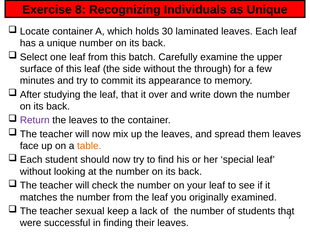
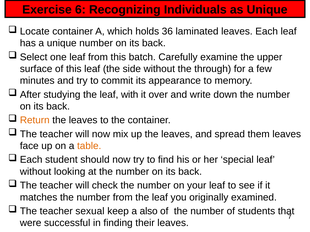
8: 8 -> 6 (80, 10)
30: 30 -> 36 (167, 31)
leaf that: that -> with (130, 95)
Return colour: purple -> orange (35, 120)
lack: lack -> also (149, 212)
